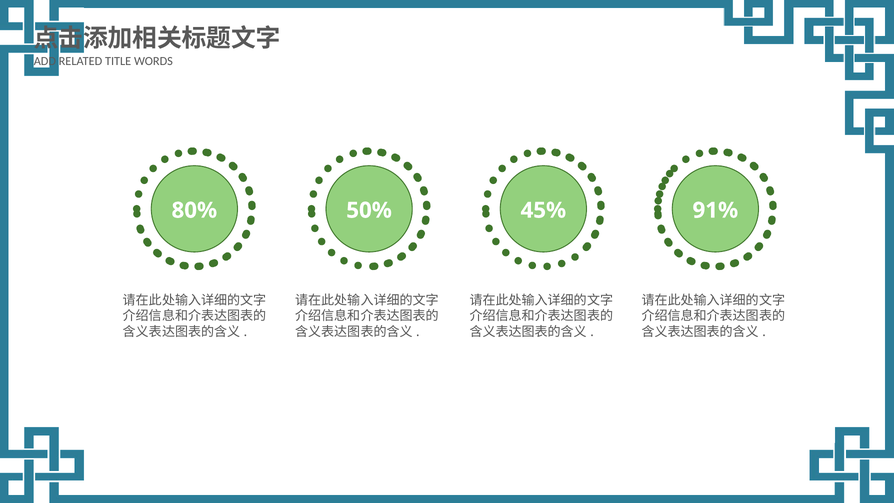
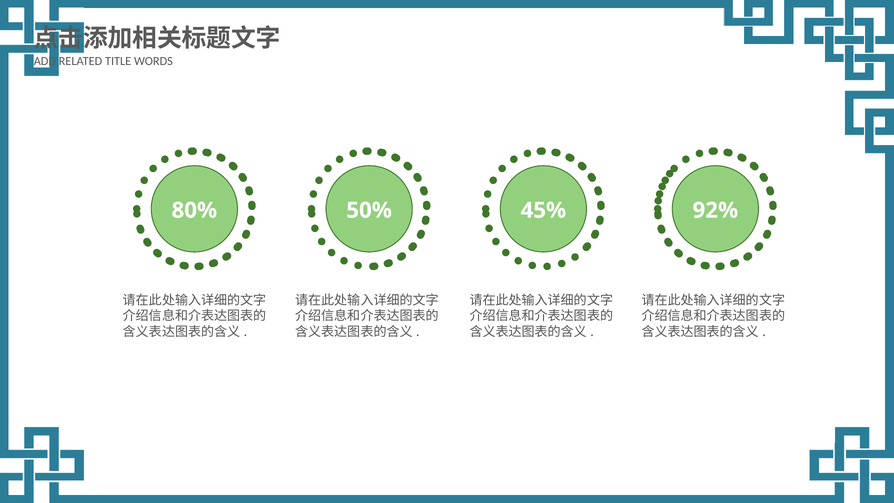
91%: 91% -> 92% (715, 210)
